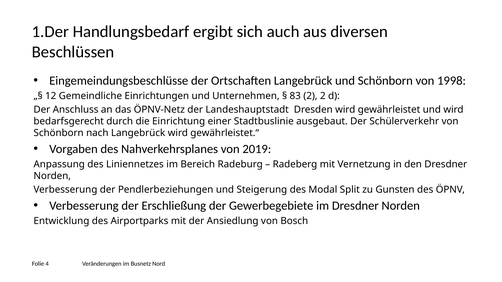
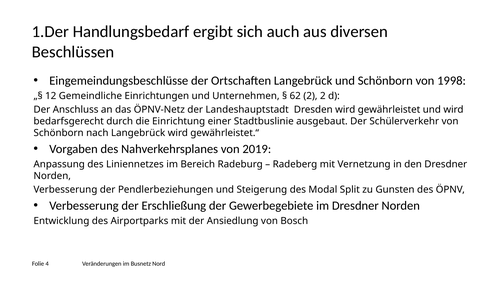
83: 83 -> 62 (295, 96)
